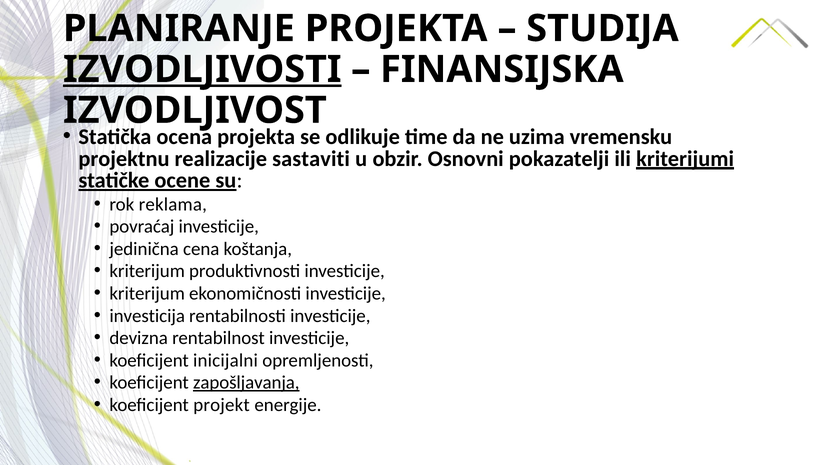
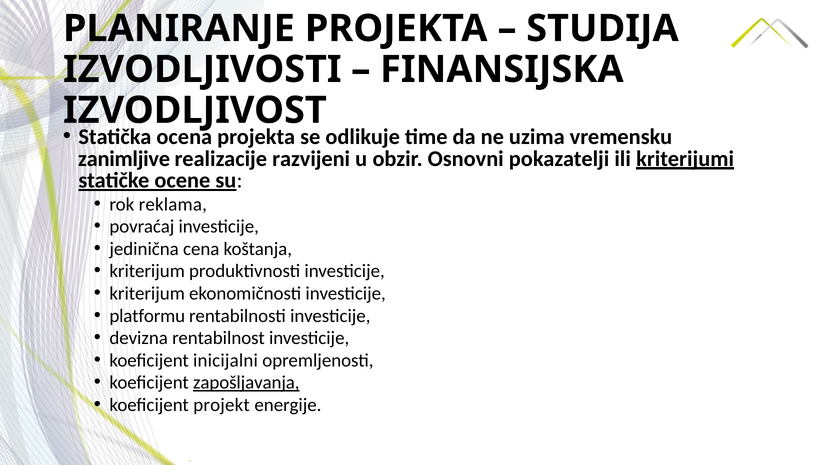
IZVODLJIVOSTI underline: present -> none (202, 69)
projektnu: projektnu -> zanimljive (124, 159)
sastaviti: sastaviti -> razvijeni (311, 159)
investicija: investicija -> platformu (147, 316)
